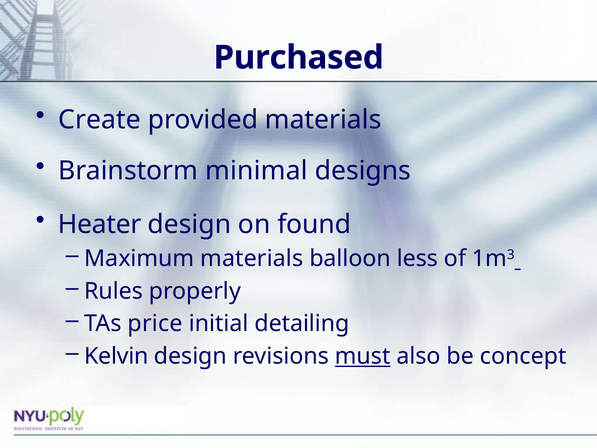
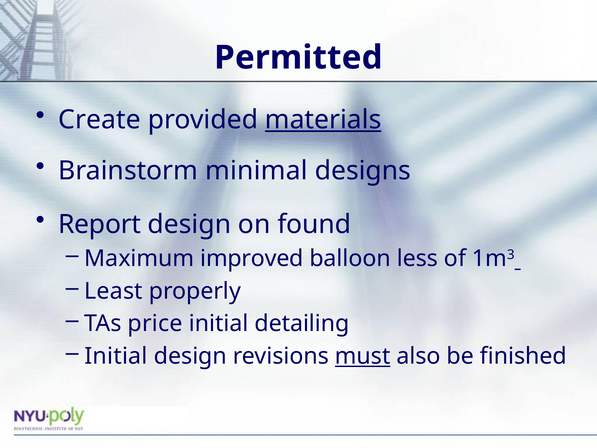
Purchased: Purchased -> Permitted (298, 58)
materials underline: none -> present (323, 120)
Heater: Heater -> Report (100, 224)
Maximum materials: materials -> improved (252, 258)
Rules: Rules -> Least (113, 291)
Kelvin: Kelvin -> Initial (116, 356)
concept: concept -> finished (523, 356)
